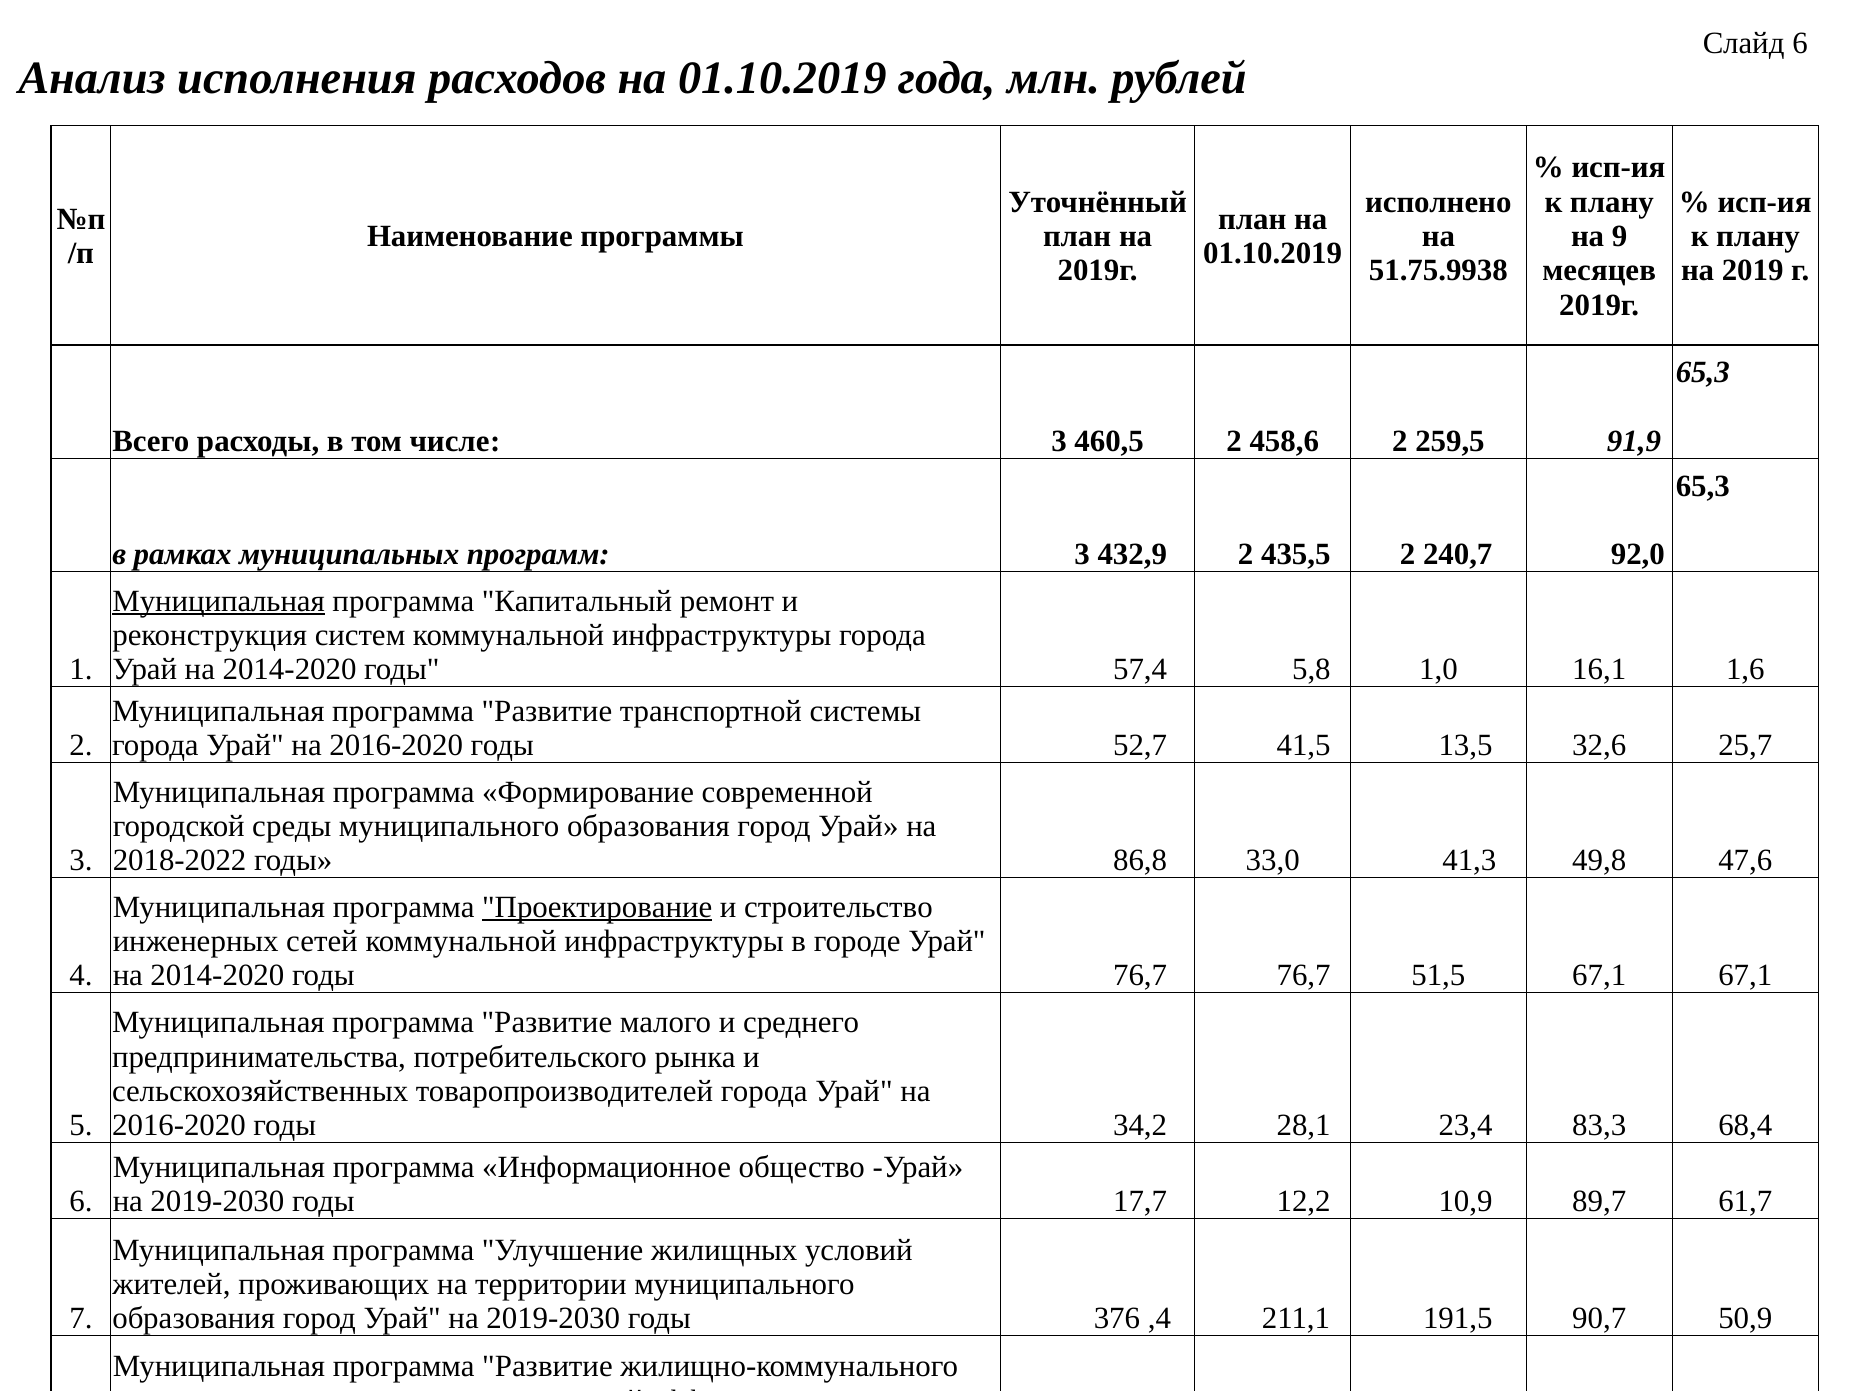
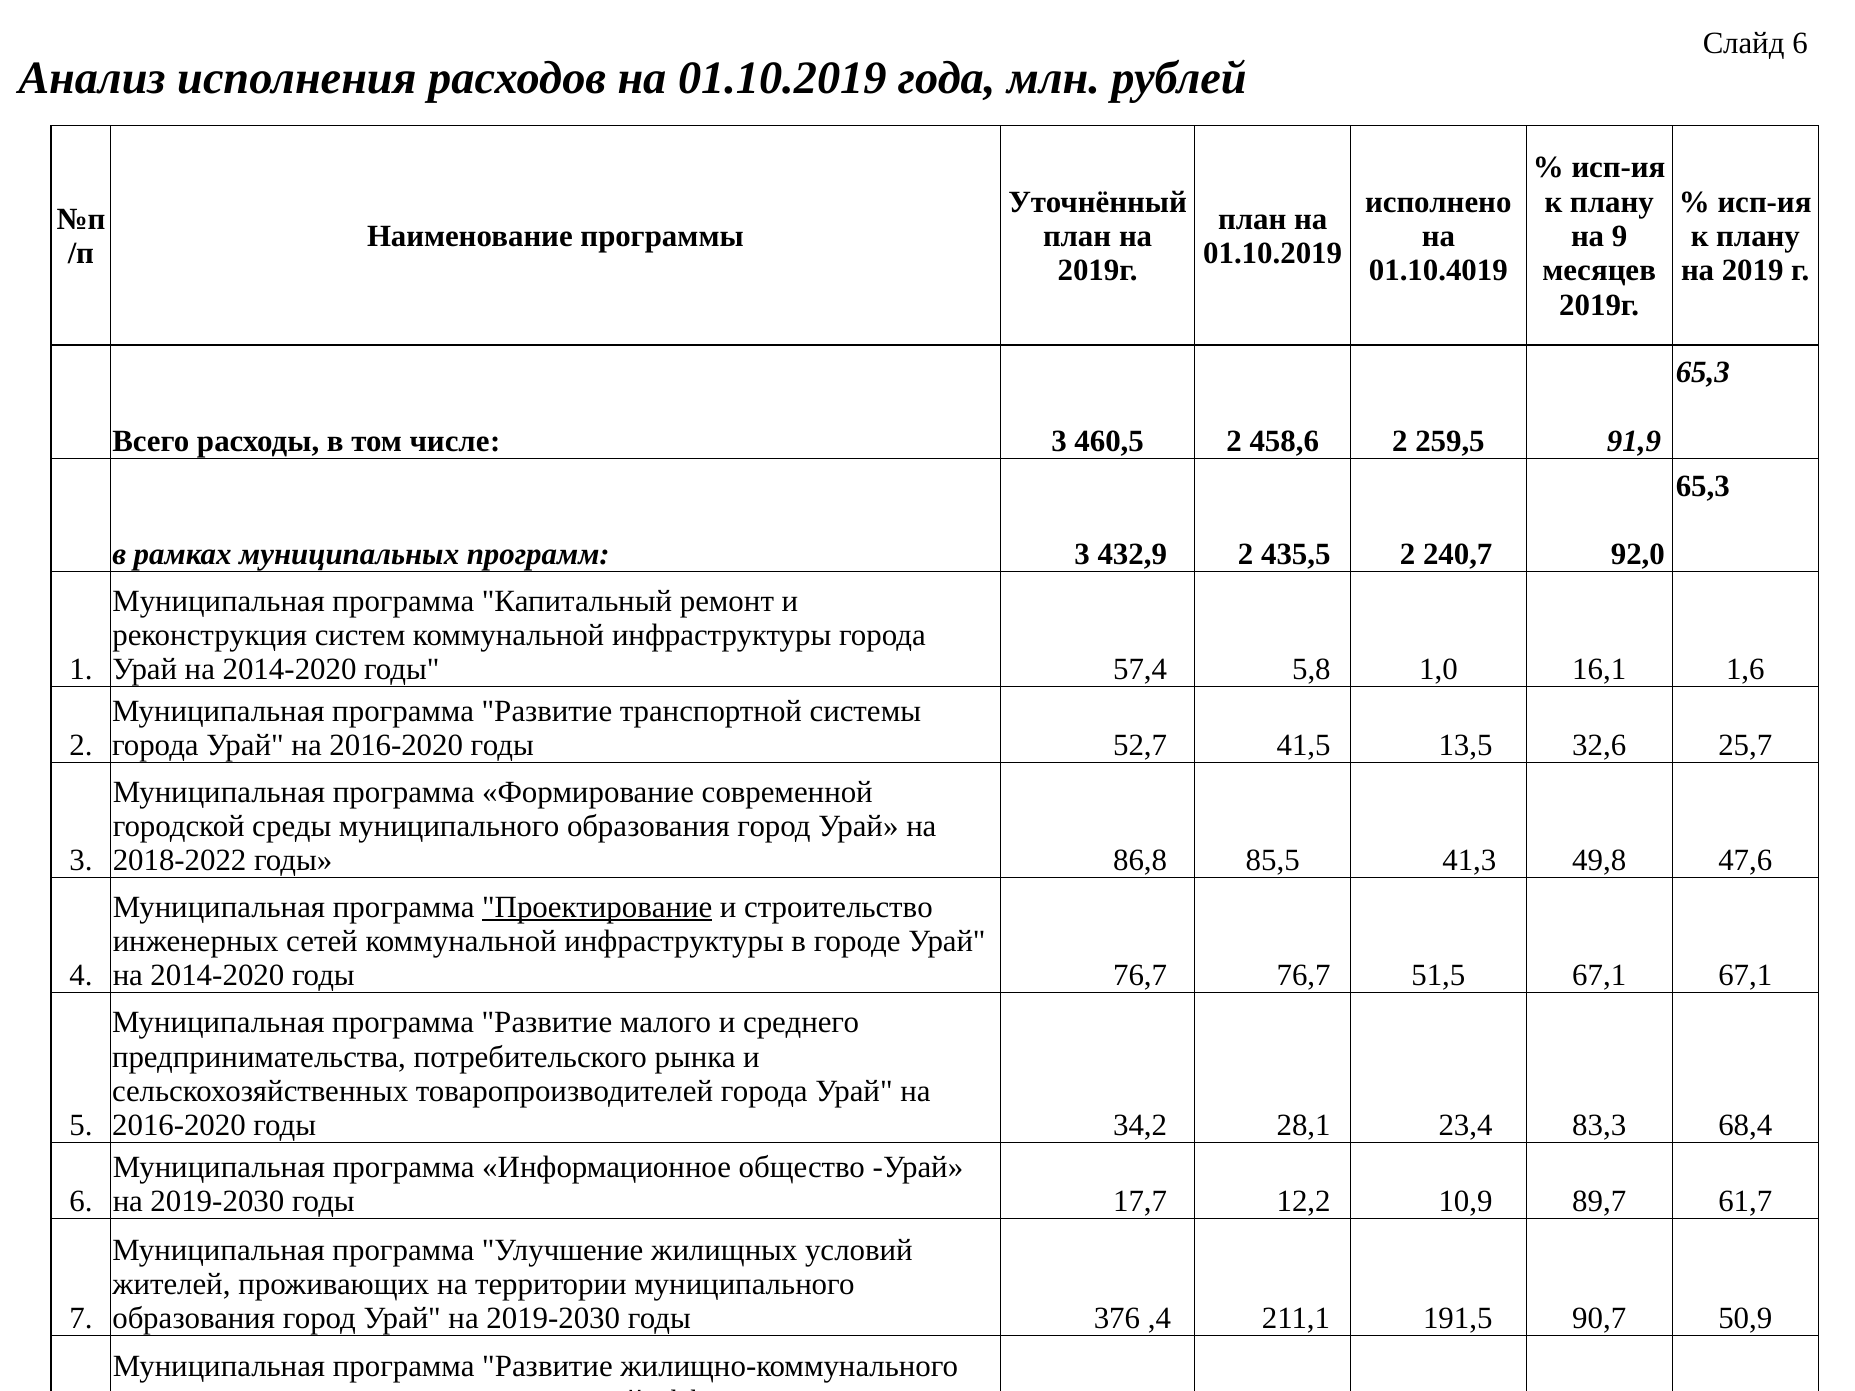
51.75.9938: 51.75.9938 -> 01.10.4019 (1438, 271)
Муниципальная underline: present -> none (219, 601)
33,0: 33,0 -> 85,5 (1273, 861)
